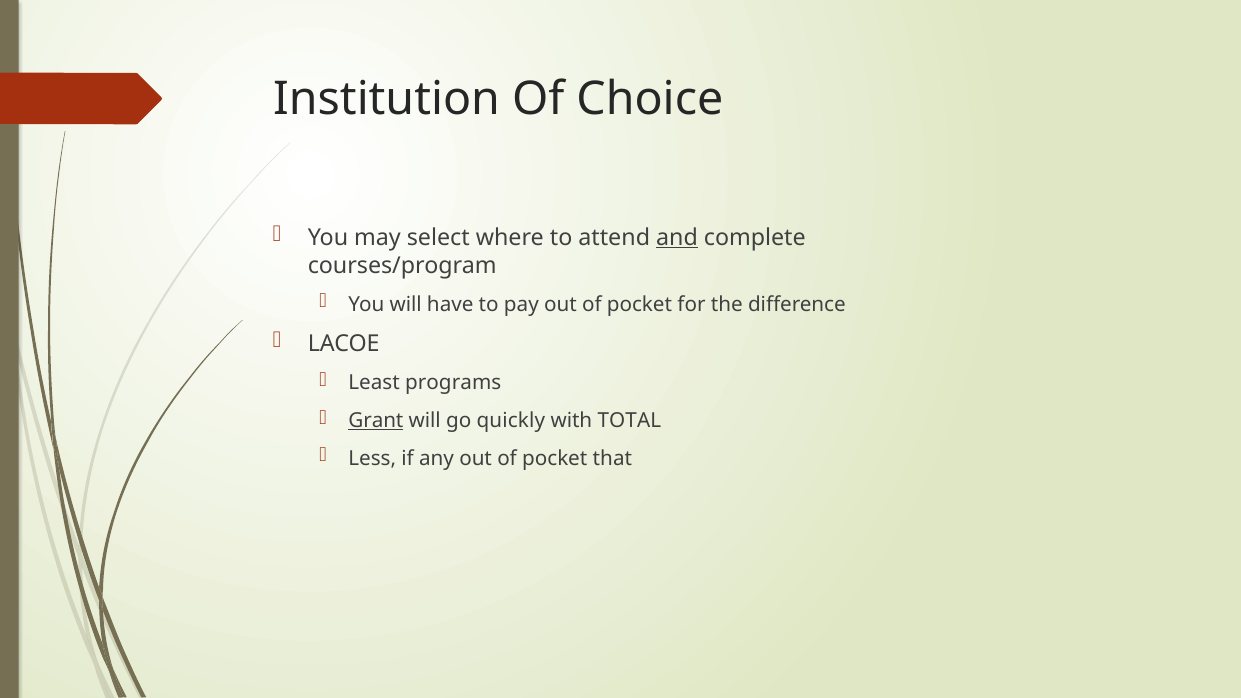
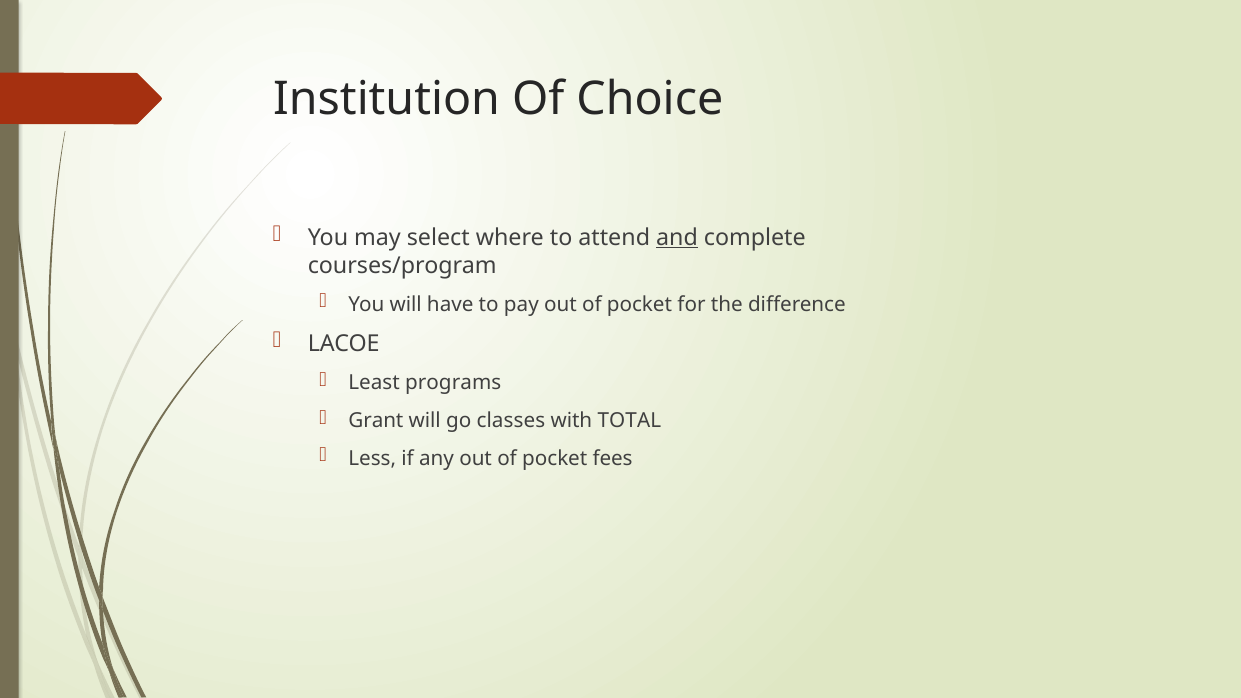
Grant underline: present -> none (376, 421)
quickly: quickly -> classes (511, 421)
that: that -> fees (613, 459)
